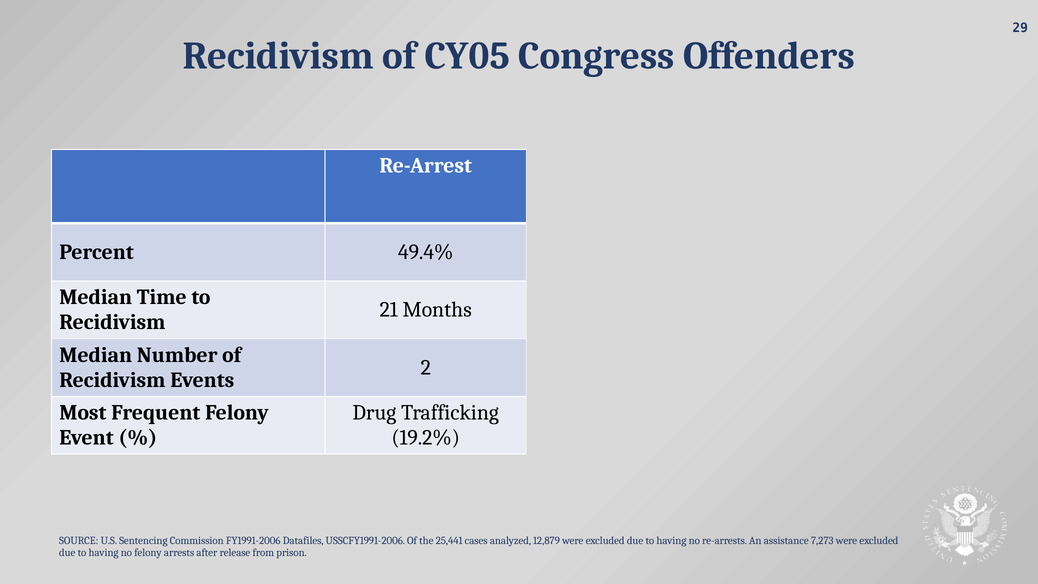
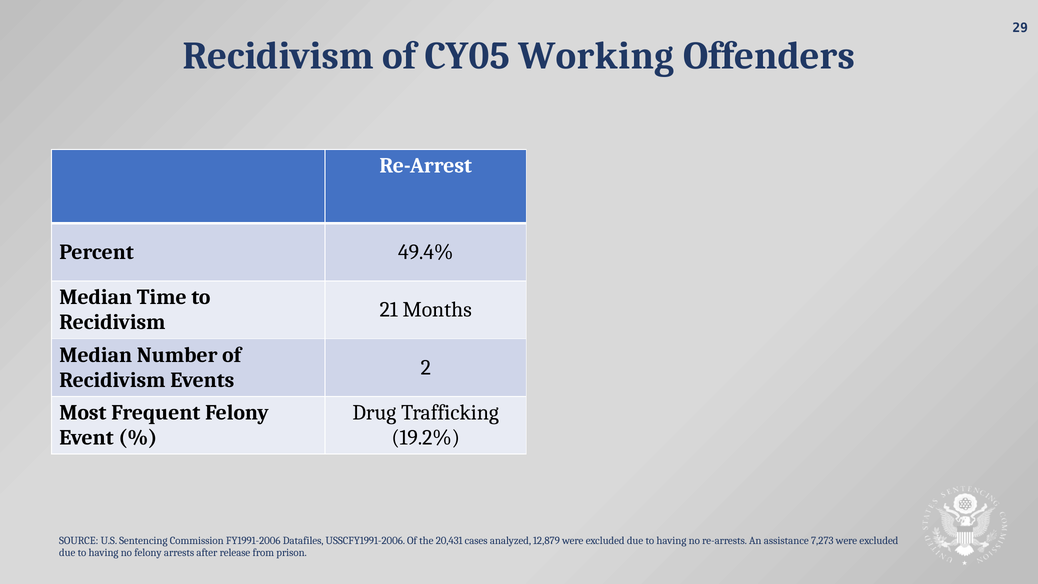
Congress: Congress -> Working (596, 56)
25,441: 25,441 -> 20,431 (449, 541)
